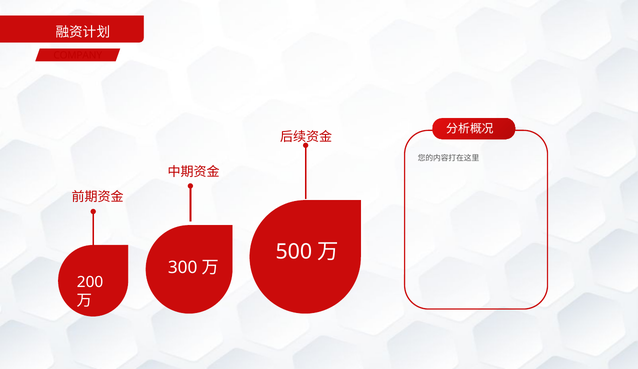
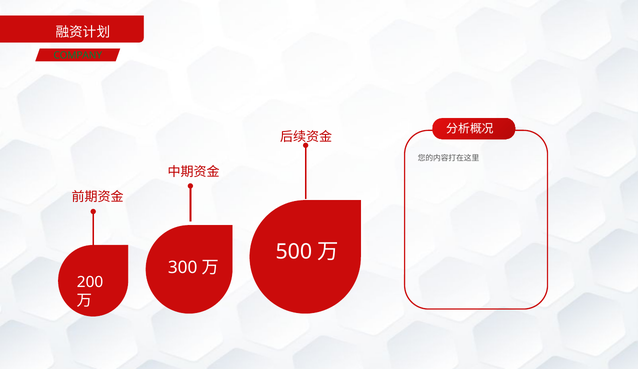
COMPANY colour: red -> green (78, 56)
